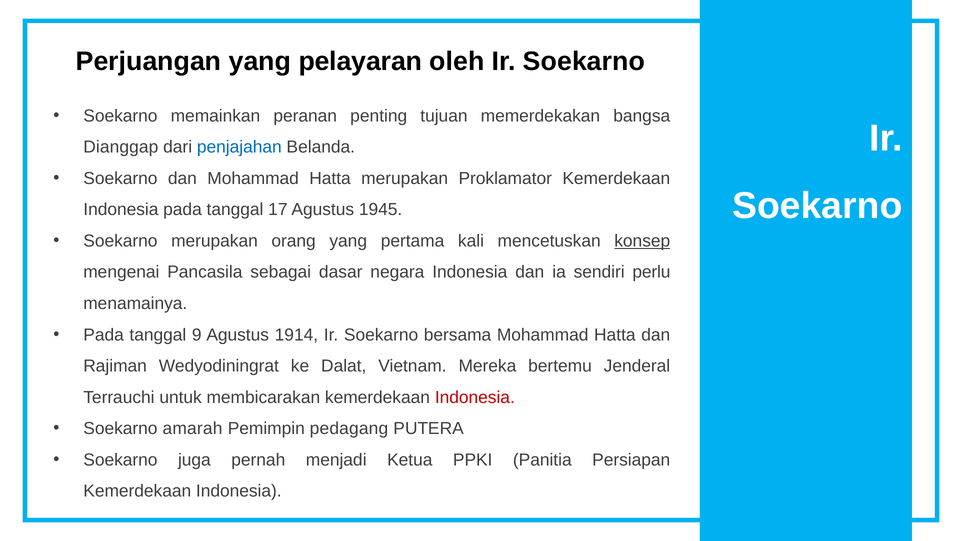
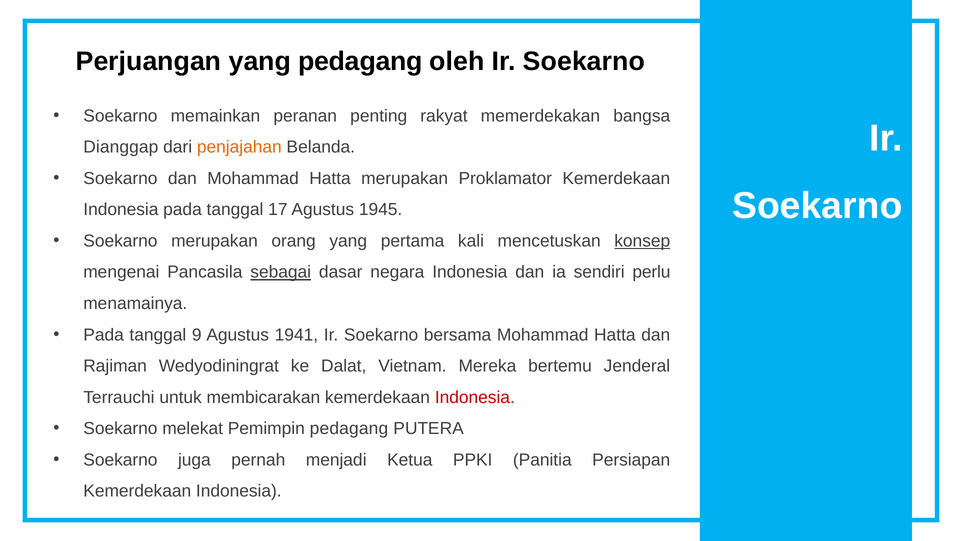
yang pelayaran: pelayaran -> pedagang (360, 62)
tujuan: tujuan -> rakyat (444, 116)
penjajahan colour: blue -> orange (239, 147)
sebagai underline: none -> present (281, 272)
1914: 1914 -> 1941 (296, 335)
amarah: amarah -> melekat (193, 429)
